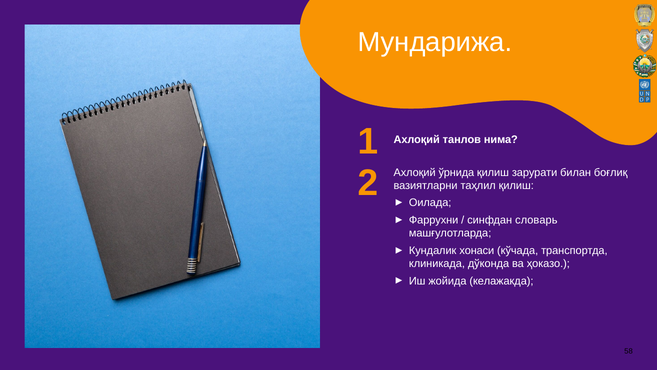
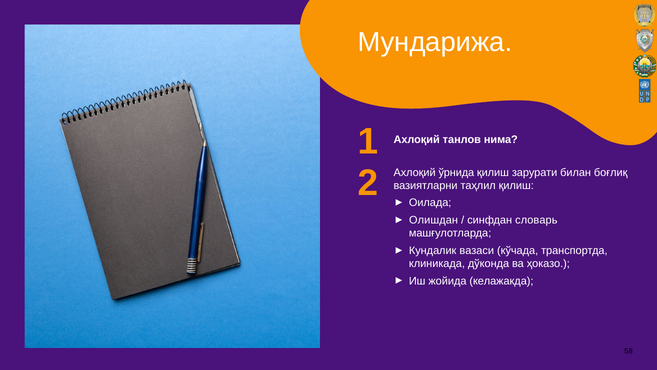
Фарруxни: Фарруxни -> Олишдан (434, 220)
xонаси: xонаси -> вазаси (477, 250)
